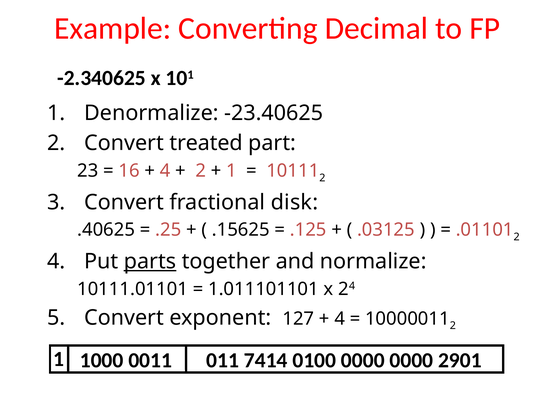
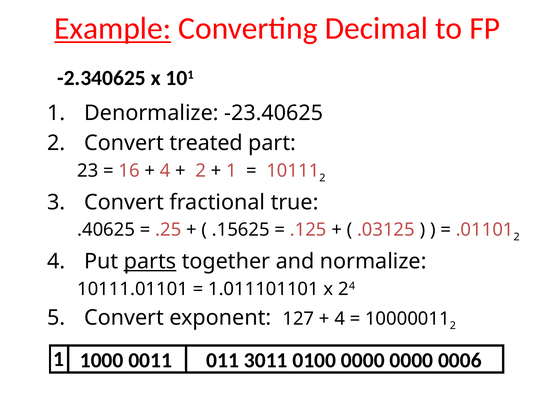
Example underline: none -> present (113, 29)
disk: disk -> true (295, 202)
7414: 7414 -> 3011 (266, 361)
2901: 2901 -> 0006 (460, 361)
